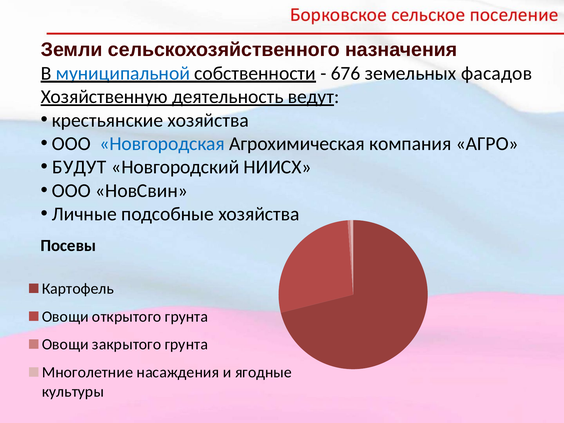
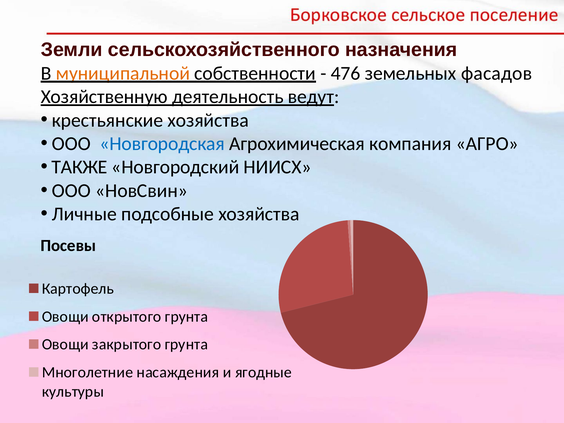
муниципальной colour: blue -> orange (123, 73)
676: 676 -> 476 (346, 73)
БУДУТ: БУДУТ -> ТАКЖЕ (80, 167)
